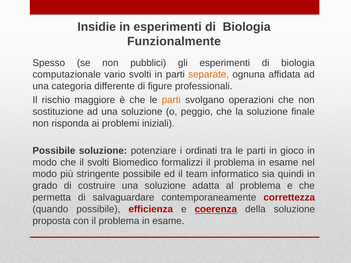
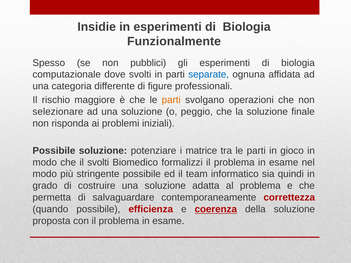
vario: vario -> dove (115, 75)
separate colour: orange -> blue (209, 75)
sostituzione: sostituzione -> selezionare (58, 112)
ordinati: ordinati -> matrice (201, 151)
